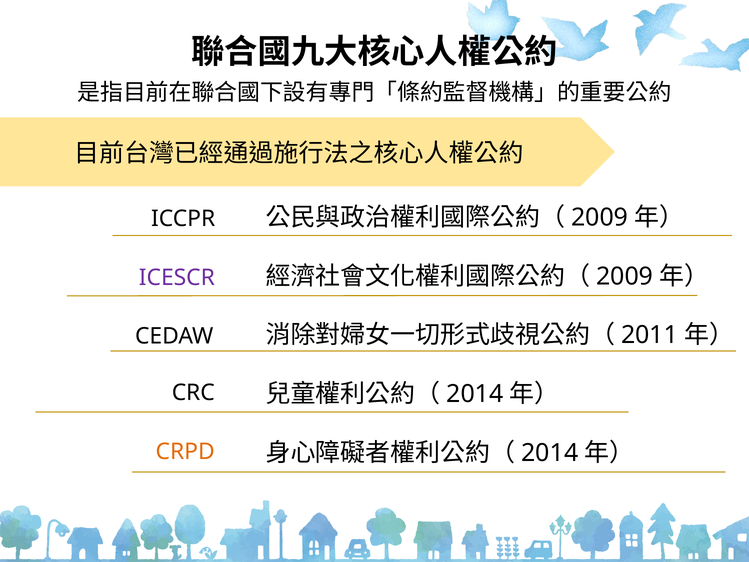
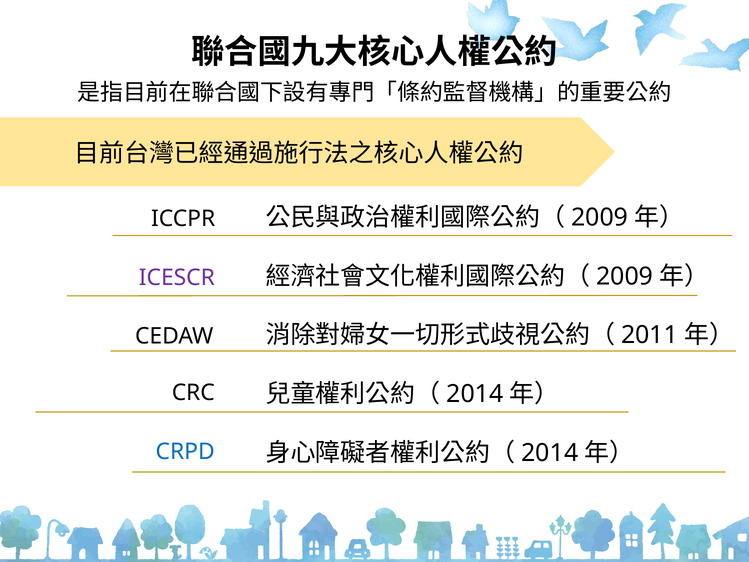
CRPD colour: orange -> blue (185, 451)
